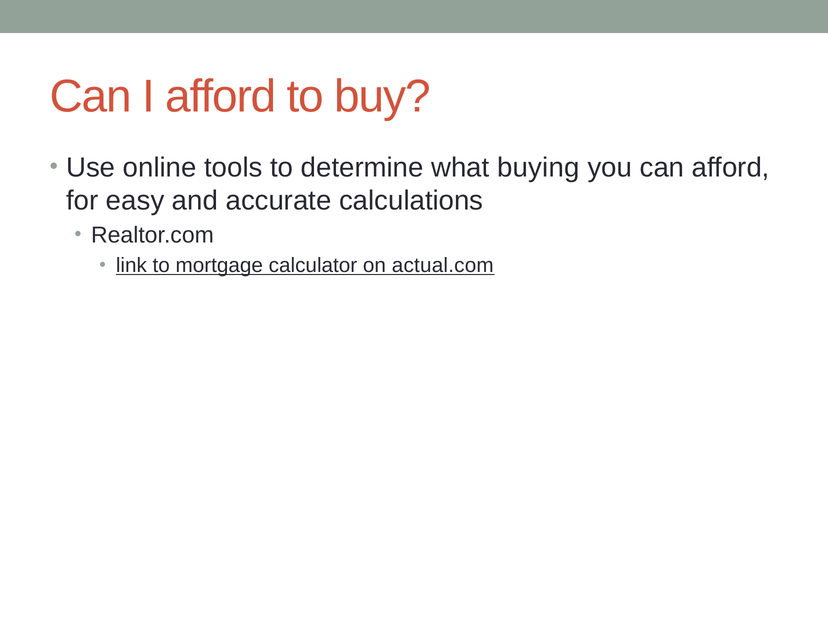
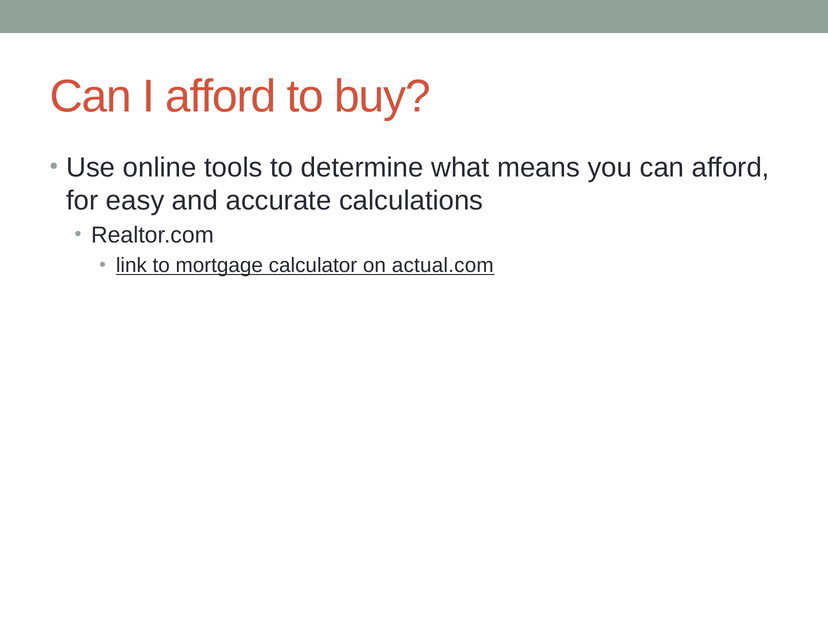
buying: buying -> means (538, 168)
